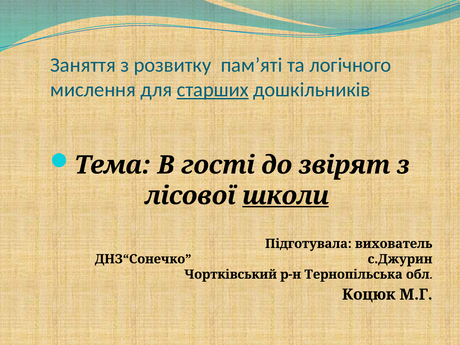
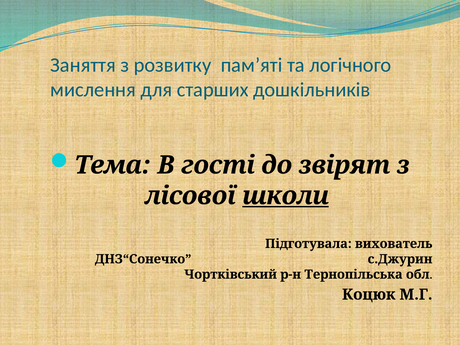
старших underline: present -> none (213, 90)
